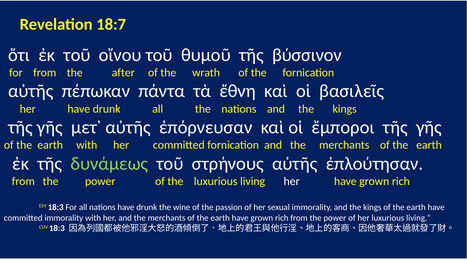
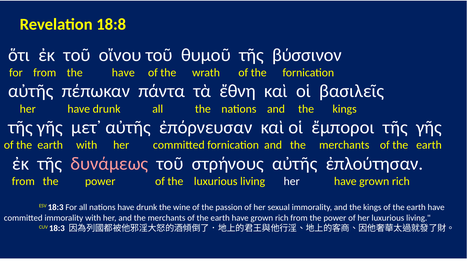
18:7: 18:7 -> 18:8 (111, 24)
the after: after -> have (123, 73)
δυνάμεως colour: light green -> pink (109, 164)
